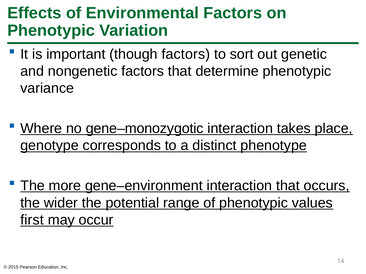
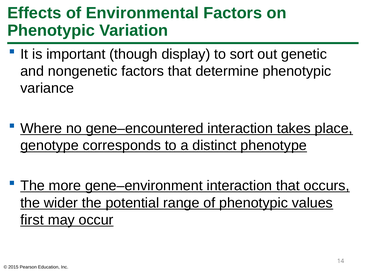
though factors: factors -> display (186, 54)
gene–monozygotic: gene–monozygotic -> gene–encountered (145, 129)
